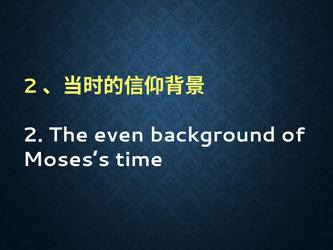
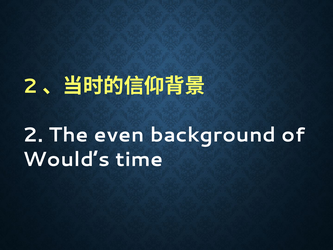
Moses’s: Moses’s -> Would’s (66, 159)
